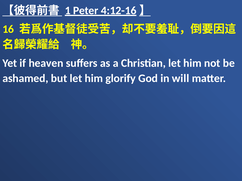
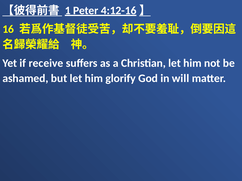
heaven: heaven -> receive (46, 63)
